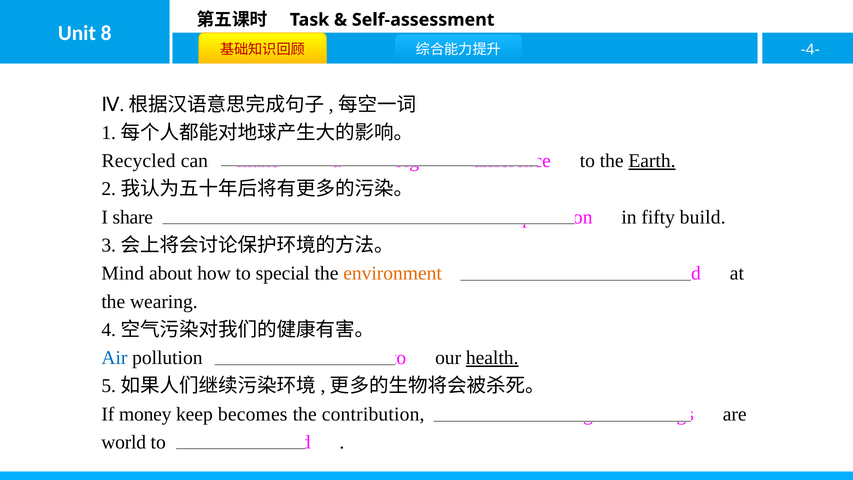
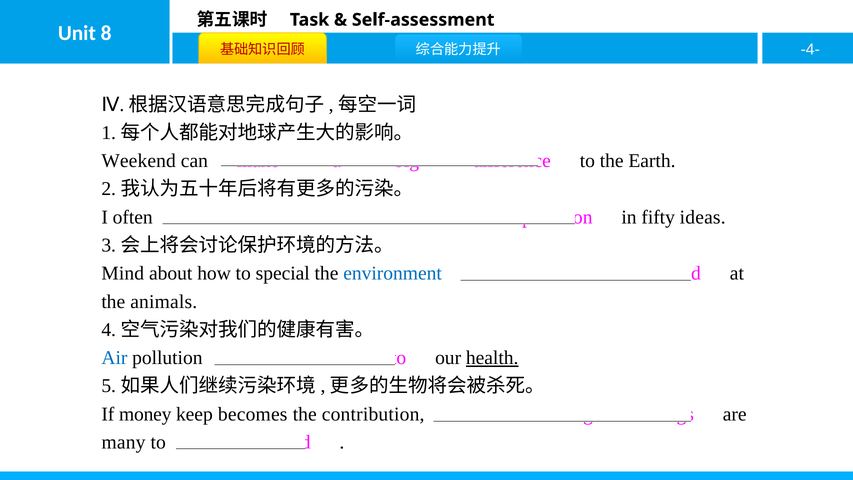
Recycled: Recycled -> Weekend (139, 161)
Earth underline: present -> none (652, 161)
share: share -> often (133, 217)
build: build -> ideas (703, 217)
environment colour: orange -> blue (393, 273)
wearing: wearing -> animals (164, 301)
world: world -> many (124, 442)
